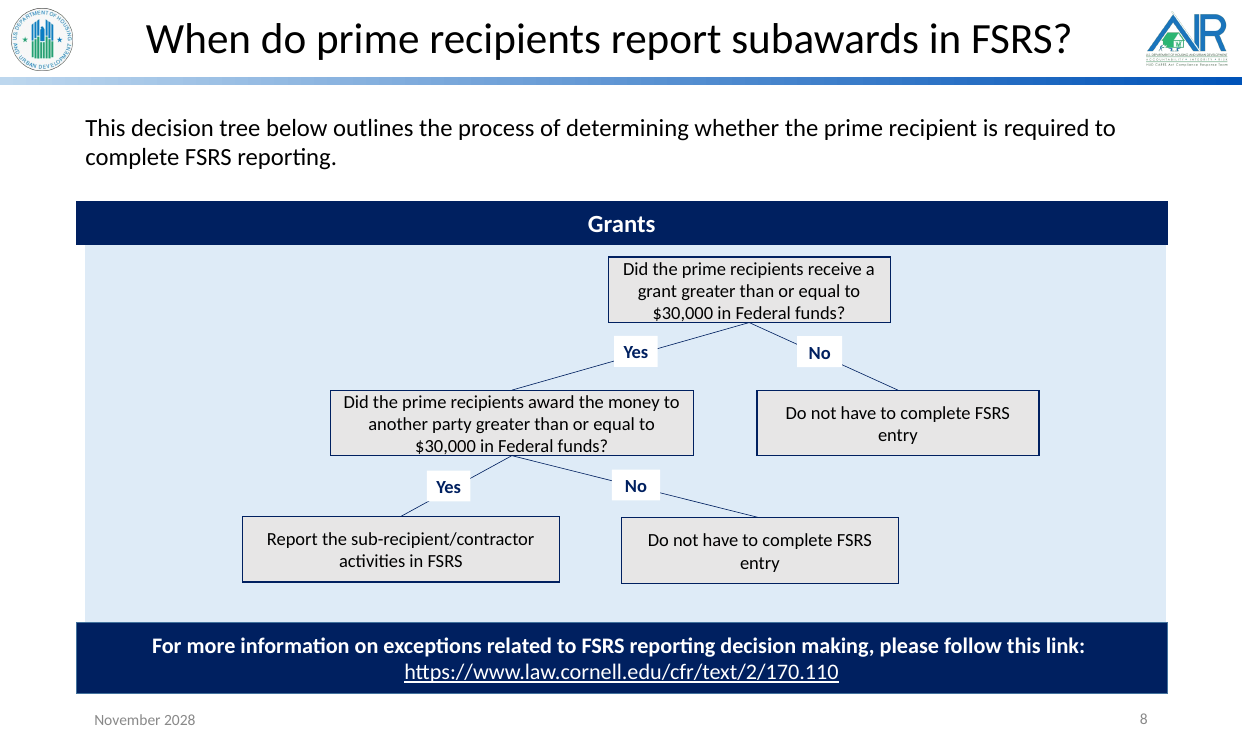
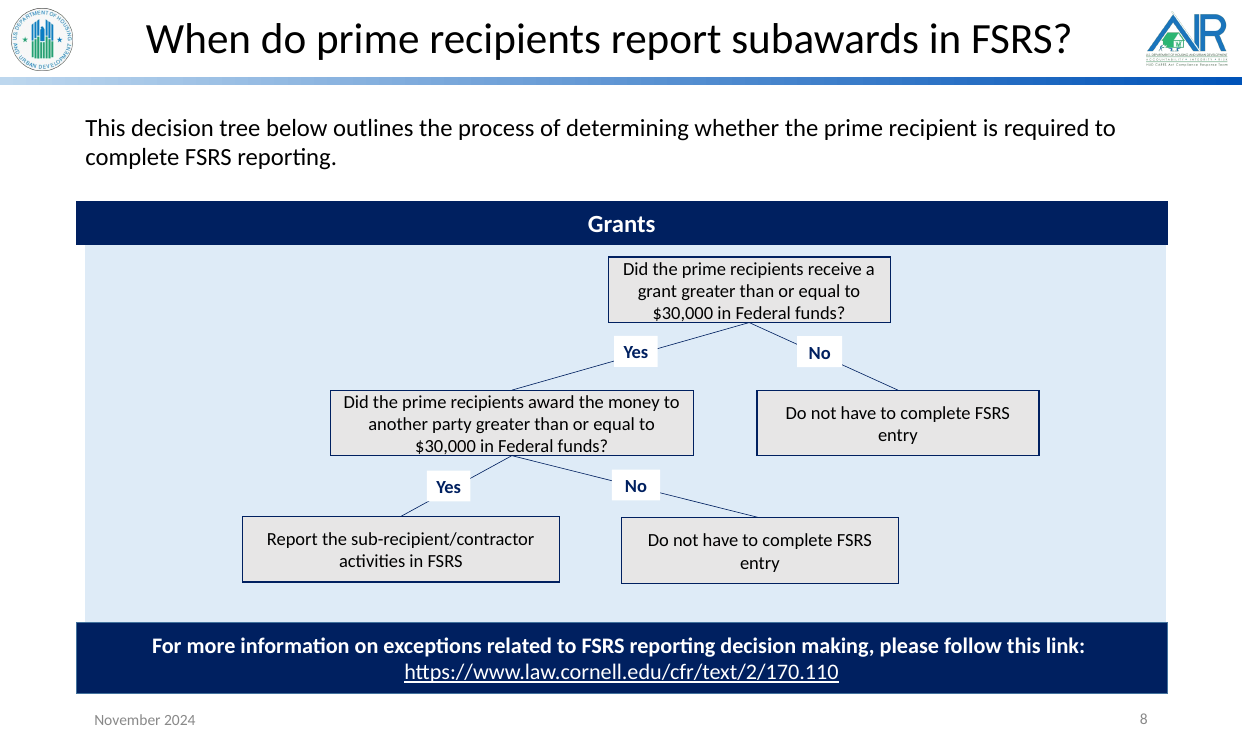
2028: 2028 -> 2024 (180, 720)
